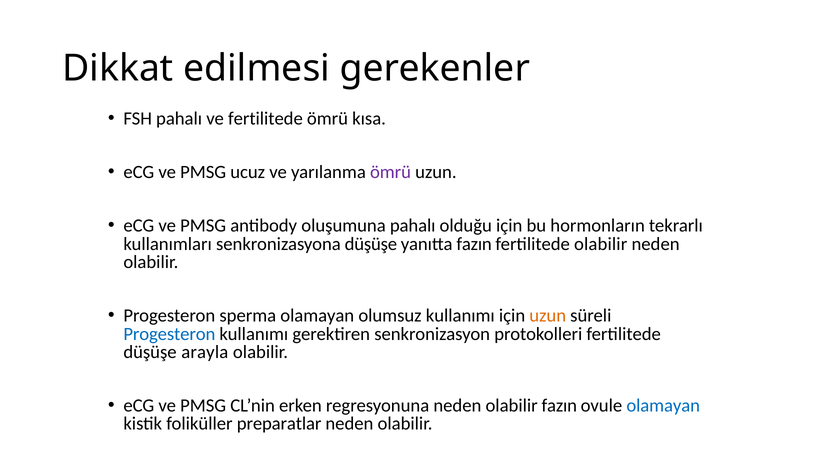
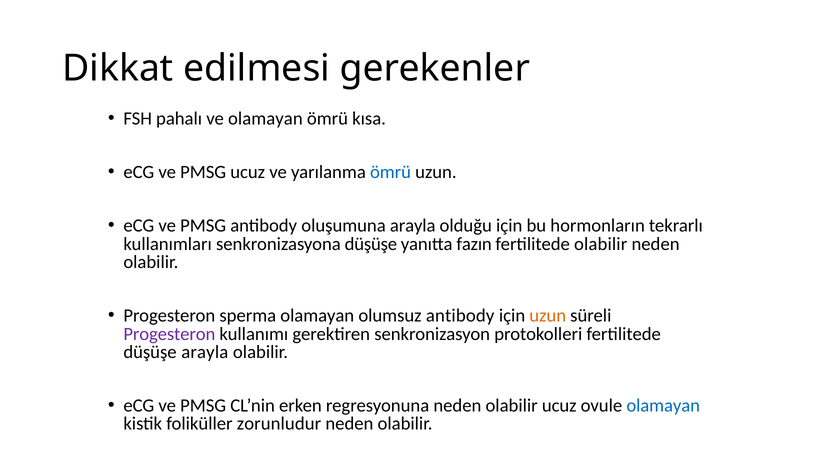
ve fertilitede: fertilitede -> olamayan (265, 119)
ömrü colour: purple -> blue (391, 172)
oluşumuna pahalı: pahalı -> arayla (413, 226)
olumsuz kullanımı: kullanımı -> antibody (460, 316)
Progesteron colour: blue -> purple (169, 334)
olabilir fazın: fazın -> ucuz (559, 406)
preparatlar: preparatlar -> zorunludur (279, 424)
